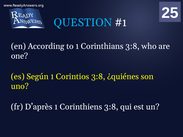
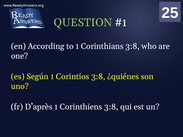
QUESTION colour: light blue -> light green (83, 23)
